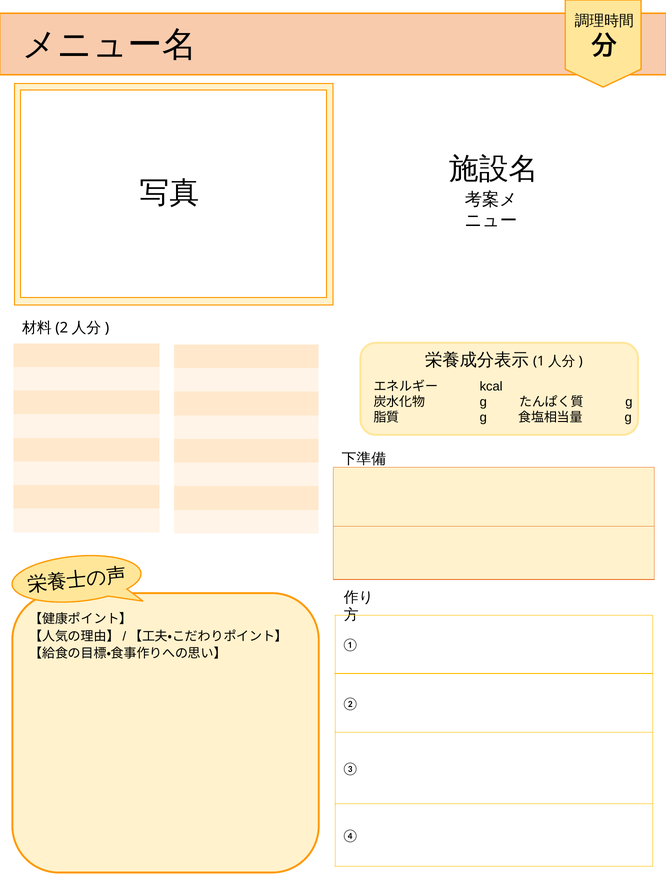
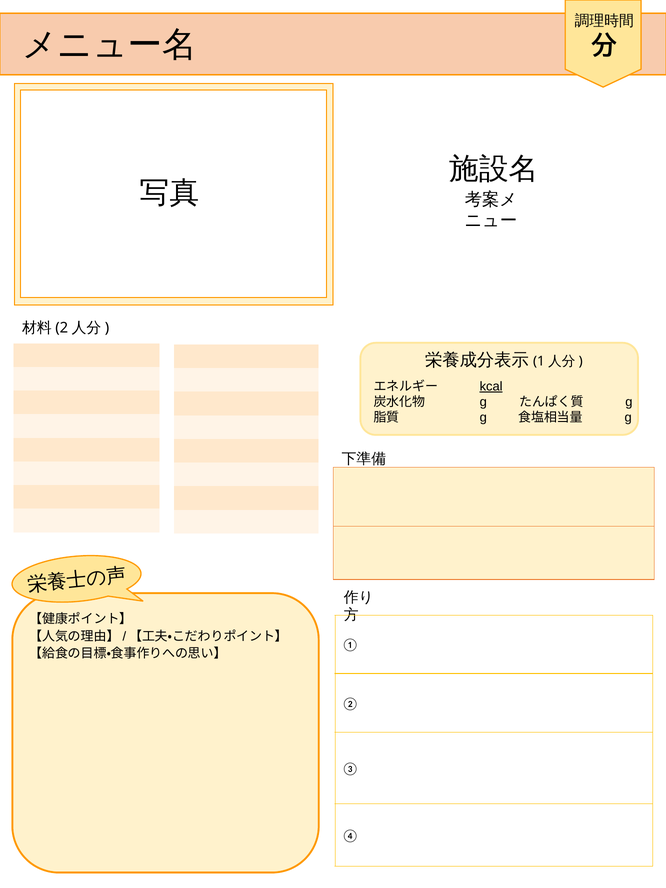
kcal underline: none -> present (491, 386)
